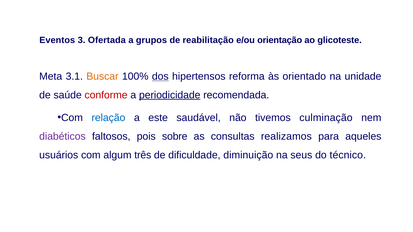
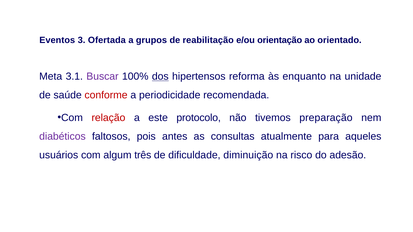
glicoteste: glicoteste -> orientado (340, 40)
Buscar colour: orange -> purple (102, 77)
orientado: orientado -> enquanto (304, 77)
periodicidade underline: present -> none (170, 95)
relação colour: blue -> red (108, 118)
saudável: saudável -> protocolo (199, 118)
culminação: culminação -> preparação (326, 118)
sobre: sobre -> antes (175, 137)
realizamos: realizamos -> atualmente (286, 137)
seus: seus -> risco (301, 155)
técnico: técnico -> adesão (348, 155)
